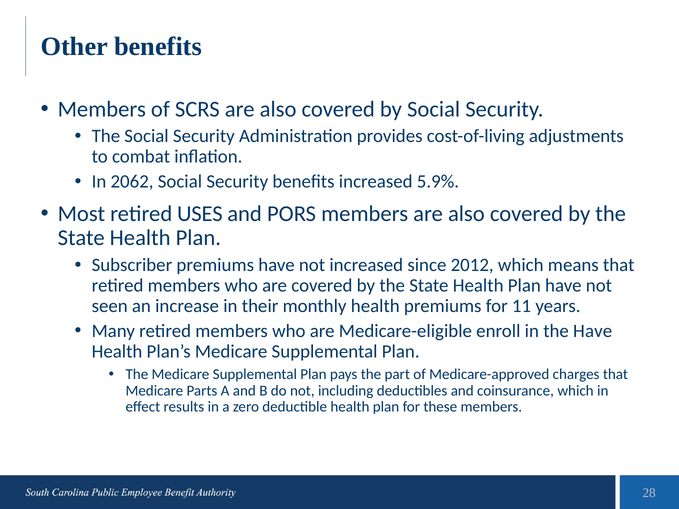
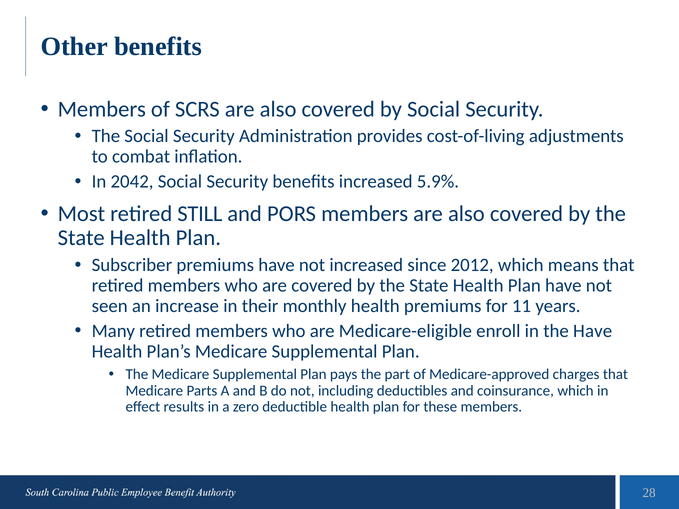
2062: 2062 -> 2042 (132, 182)
USES: USES -> STILL (200, 214)
